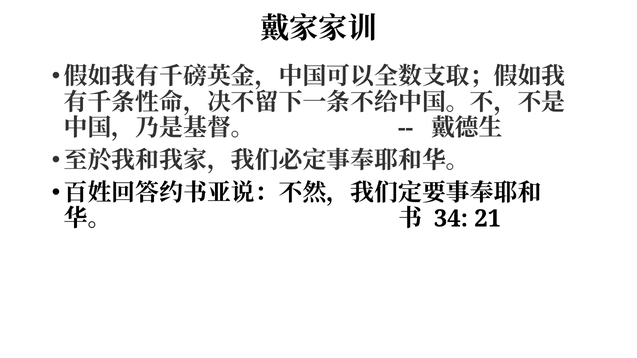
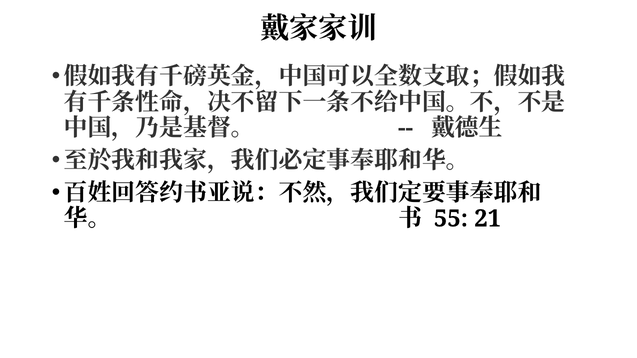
34: 34 -> 55 (451, 219)
